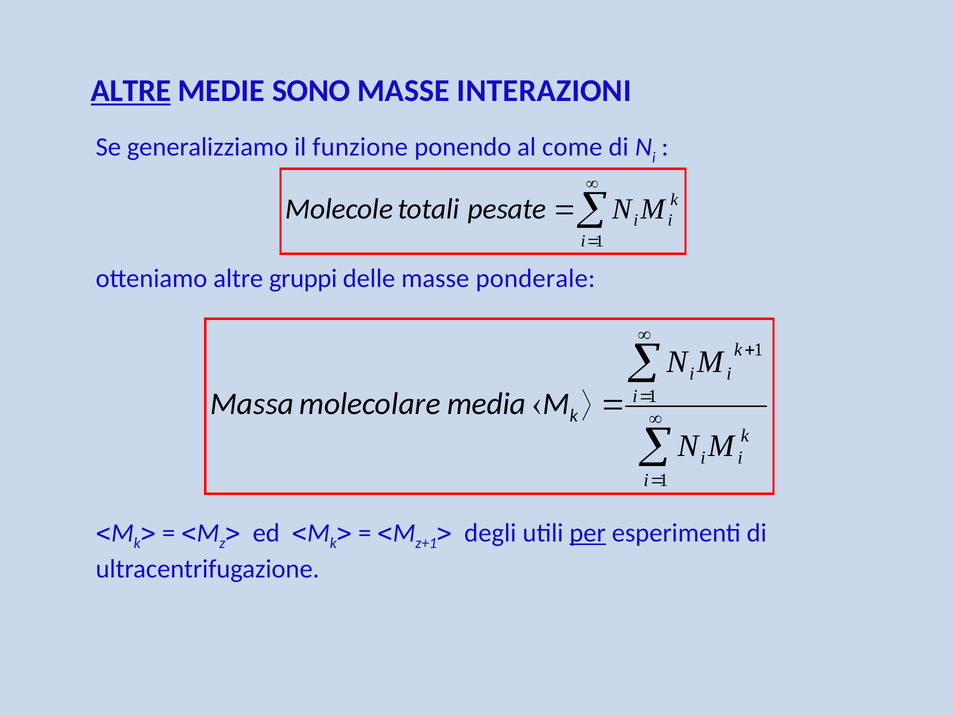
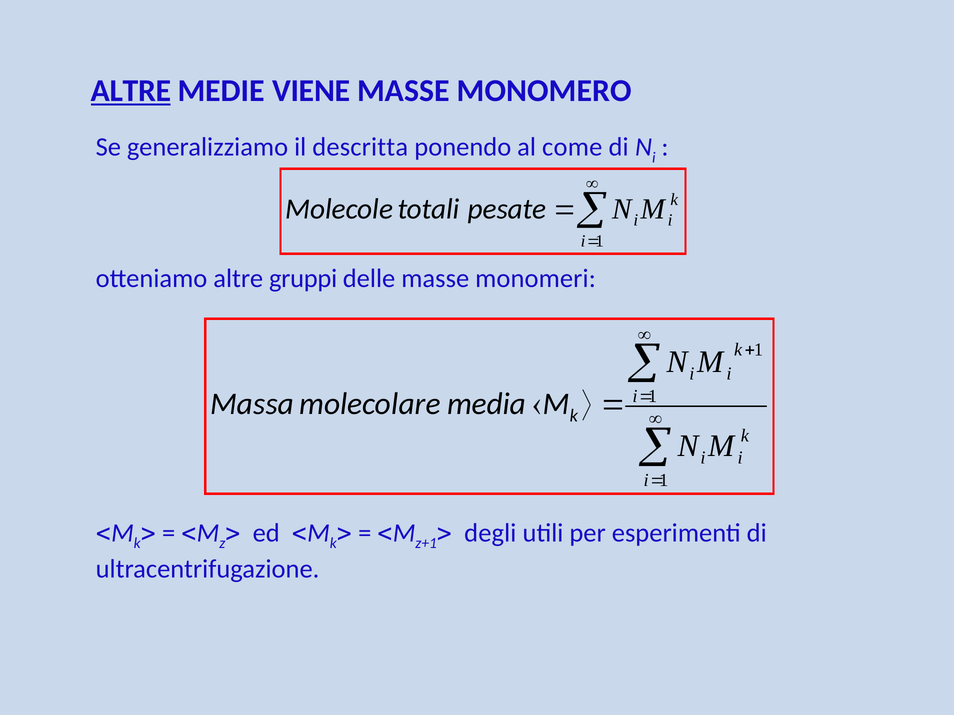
SONO: SONO -> VIENE (311, 91)
INTERAZIONI: INTERAZIONI -> MONOMERO (544, 91)
funzione: funzione -> descritta (360, 147)
ponderale: ponderale -> monomeri (536, 279)
per underline: present -> none (588, 533)
